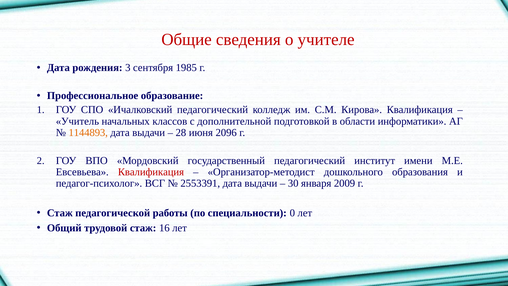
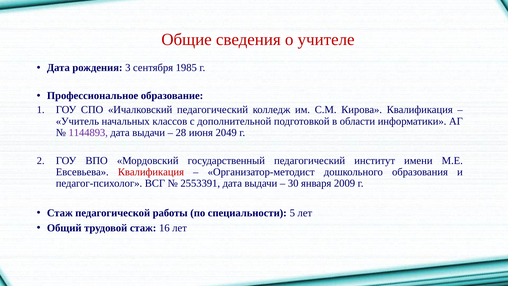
1144893 colour: orange -> purple (88, 133)
2096: 2096 -> 2049 (226, 133)
0: 0 -> 5 (292, 213)
